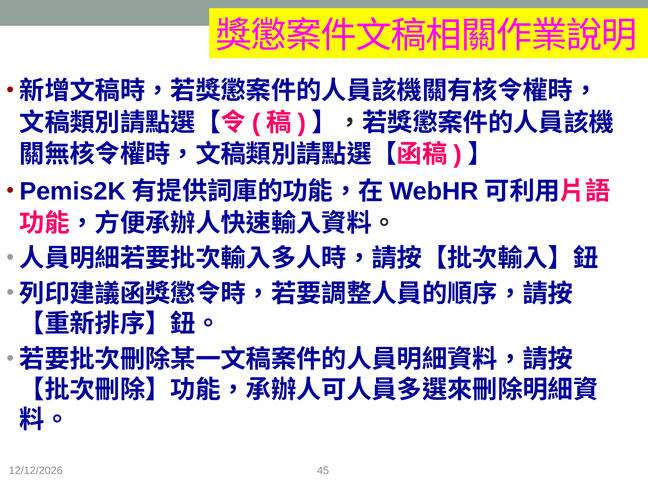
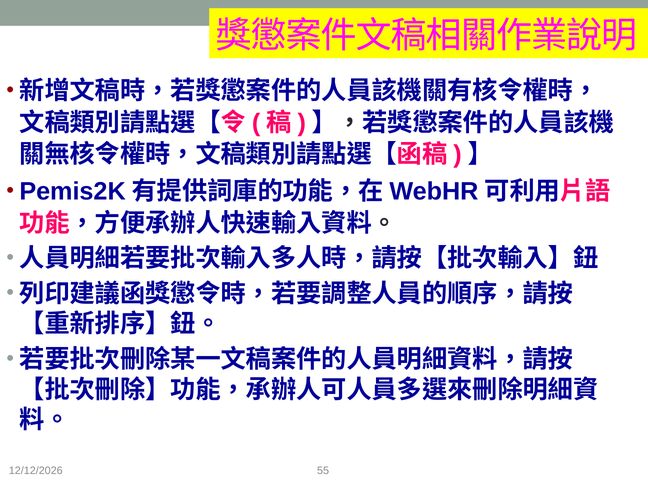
45: 45 -> 55 (323, 471)
